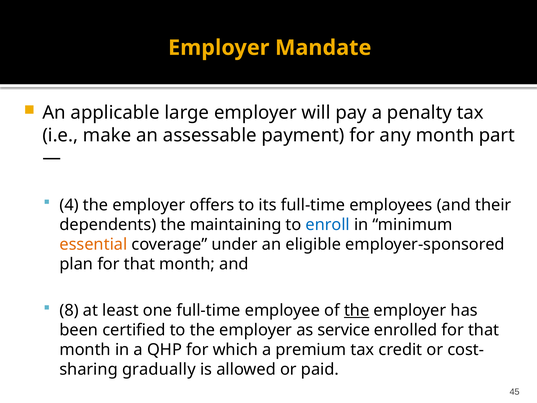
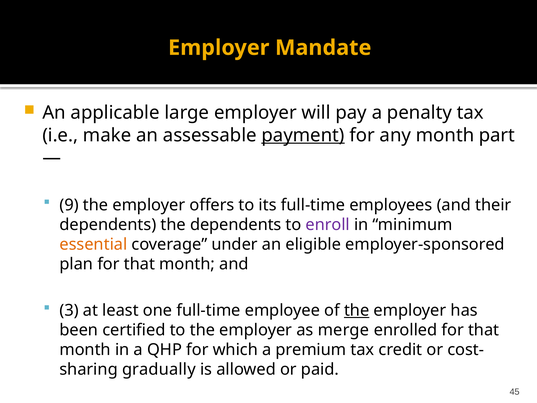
payment underline: none -> present (303, 135)
4: 4 -> 9 (69, 205)
the maintaining: maintaining -> dependents (236, 225)
enroll colour: blue -> purple (328, 225)
8: 8 -> 3 (69, 310)
service: service -> merge (343, 330)
